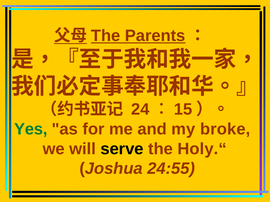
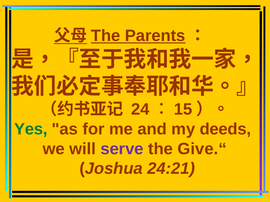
broke: broke -> deeds (225, 129)
serve colour: black -> purple (122, 149)
Holy.“: Holy.“ -> Give.“ (202, 149)
24:55: 24:55 -> 24:21 (171, 169)
